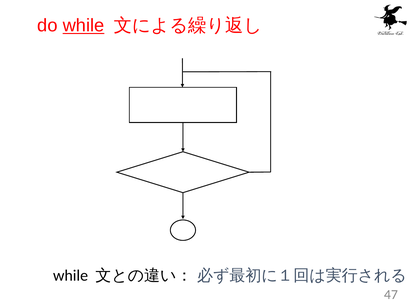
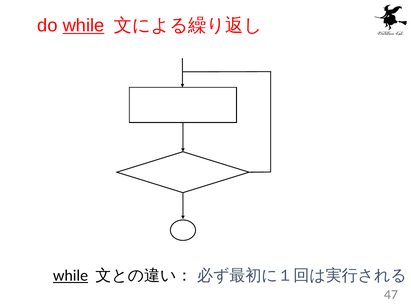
while underline: none -> present (71, 276)
